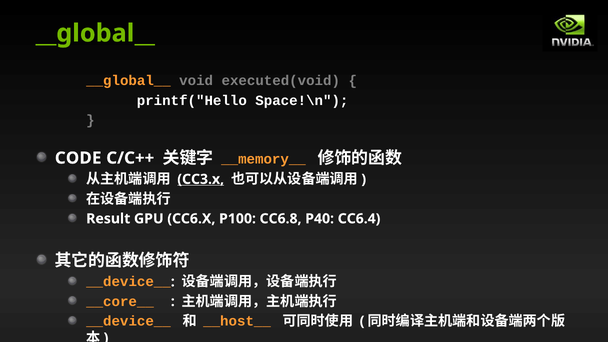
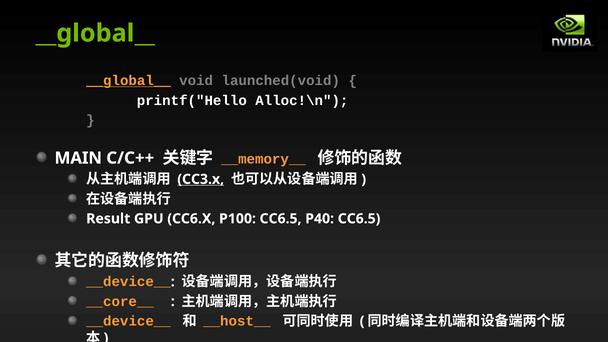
__global__ underline: none -> present (128, 81)
executed(void: executed(void -> launched(void (281, 81)
Space!\n: Space!\n -> Alloc!\n (302, 100)
CODE: CODE -> MAIN (78, 158)
P100 CC6.8: CC6.8 -> CC6.5 (281, 219)
P40 CC6.4: CC6.4 -> CC6.5 (359, 219)
